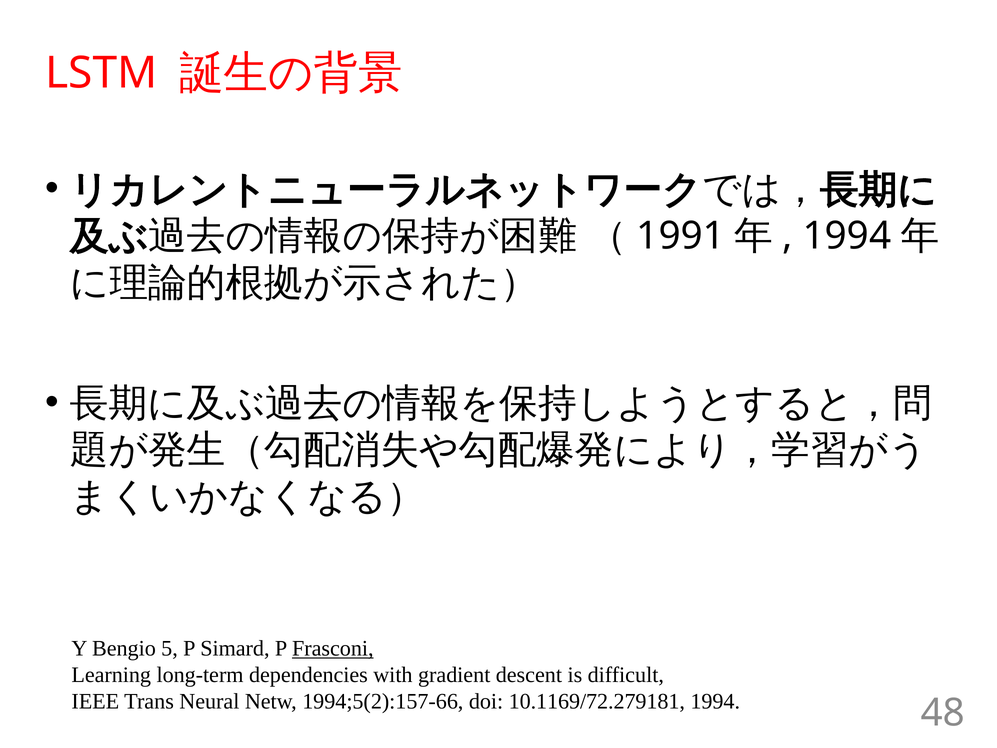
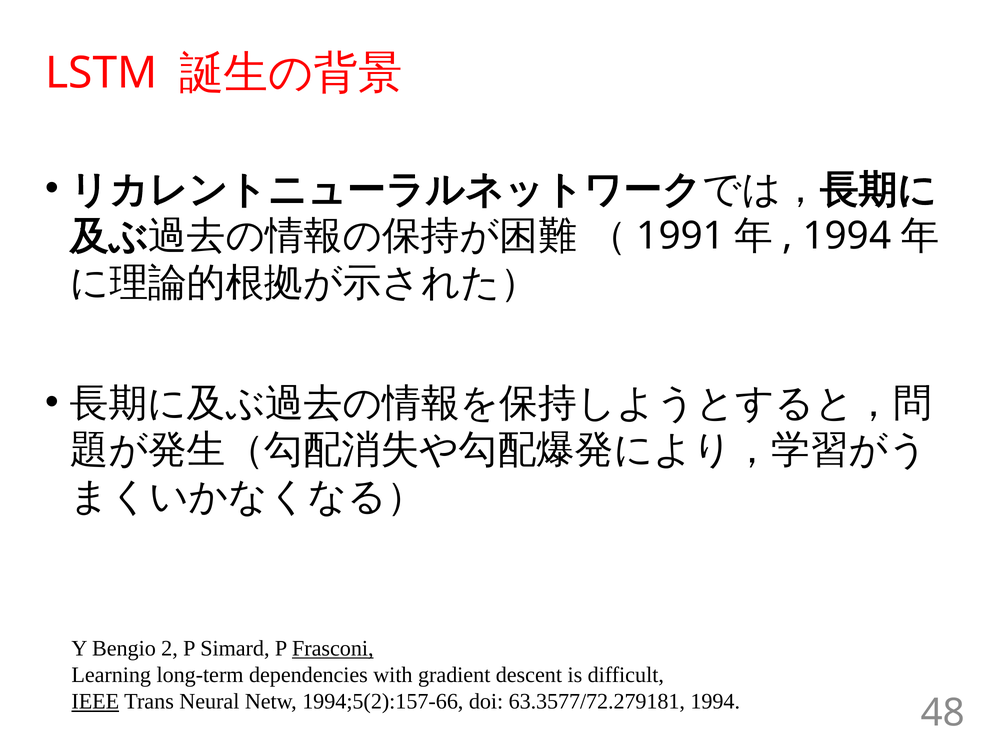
5: 5 -> 2 (169, 648)
IEEE underline: none -> present (95, 701)
10.1169/72.279181: 10.1169/72.279181 -> 63.3577/72.279181 (597, 701)
